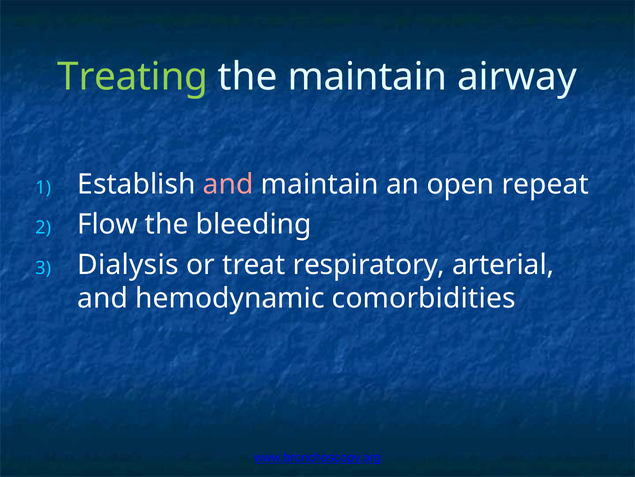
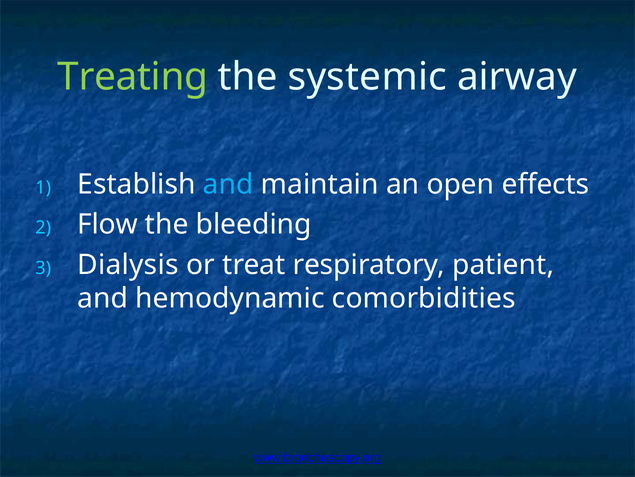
the maintain: maintain -> systemic (367, 77)
and colour: pink -> light blue (228, 184)
repeat: repeat -> effects (545, 184)
arterial: arterial -> patient (503, 264)
